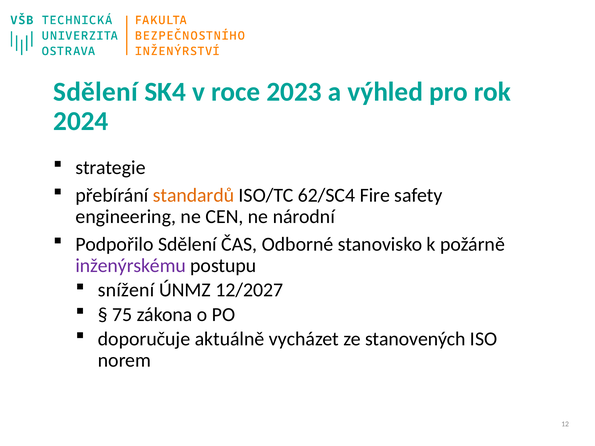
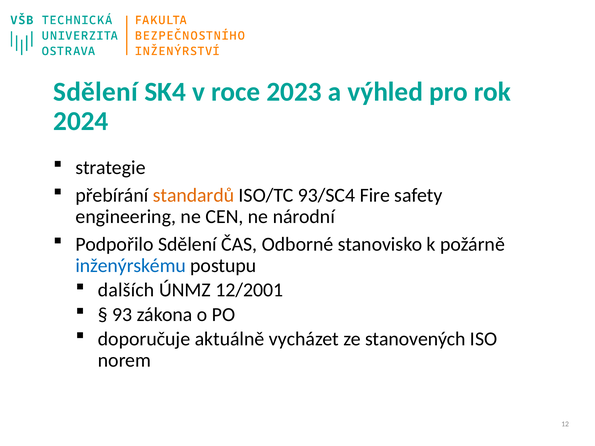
62/SC4: 62/SC4 -> 93/SC4 (326, 195)
inženýrskému colour: purple -> blue (131, 266)
snížení: snížení -> dalších (126, 290)
12/2027: 12/2027 -> 12/2001 (249, 290)
75: 75 -> 93 (122, 315)
